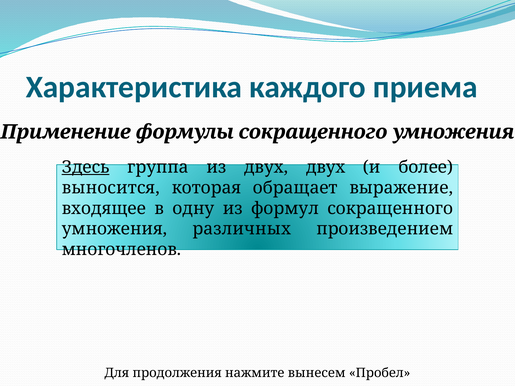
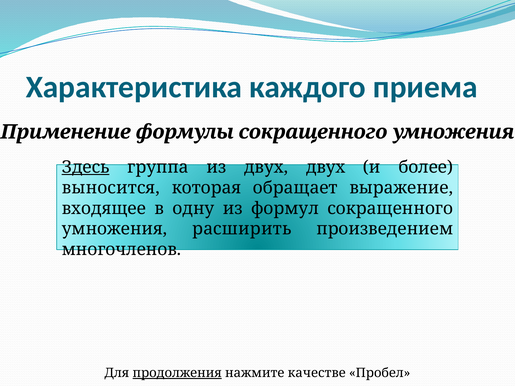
различных: различных -> расширить (242, 229)
продолжения underline: none -> present (177, 373)
вынесем: вынесем -> качестве (317, 373)
